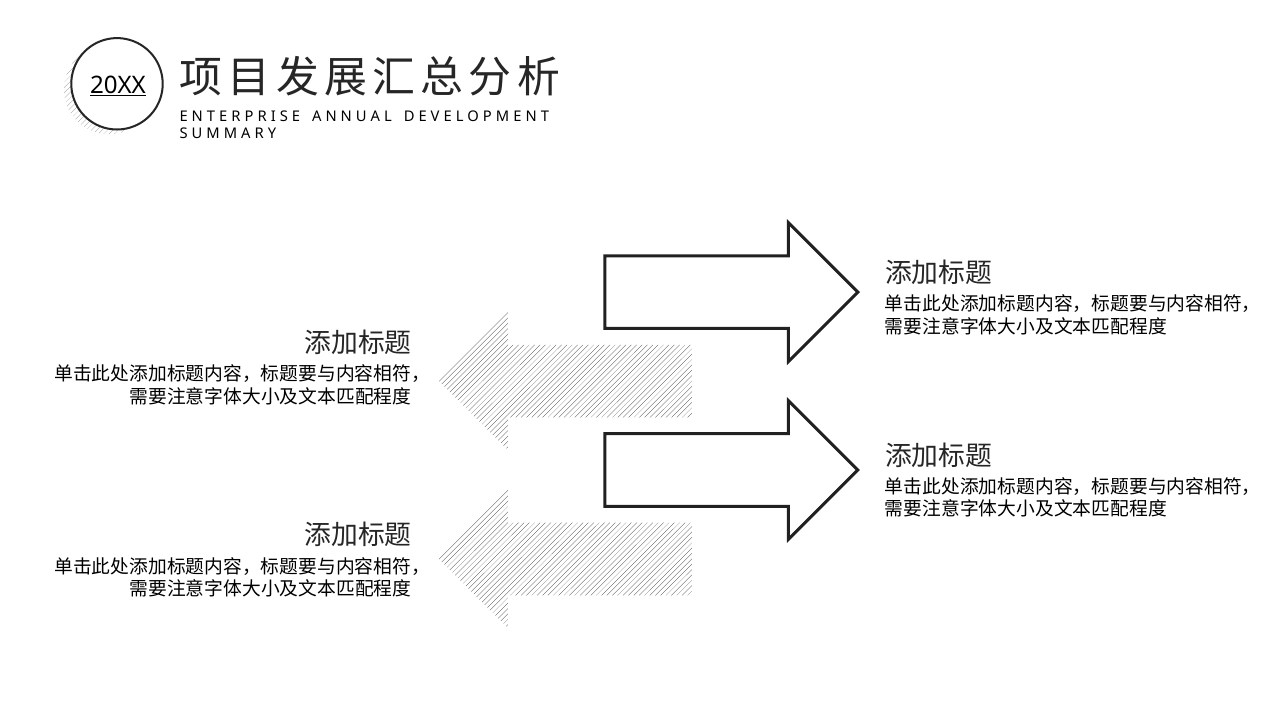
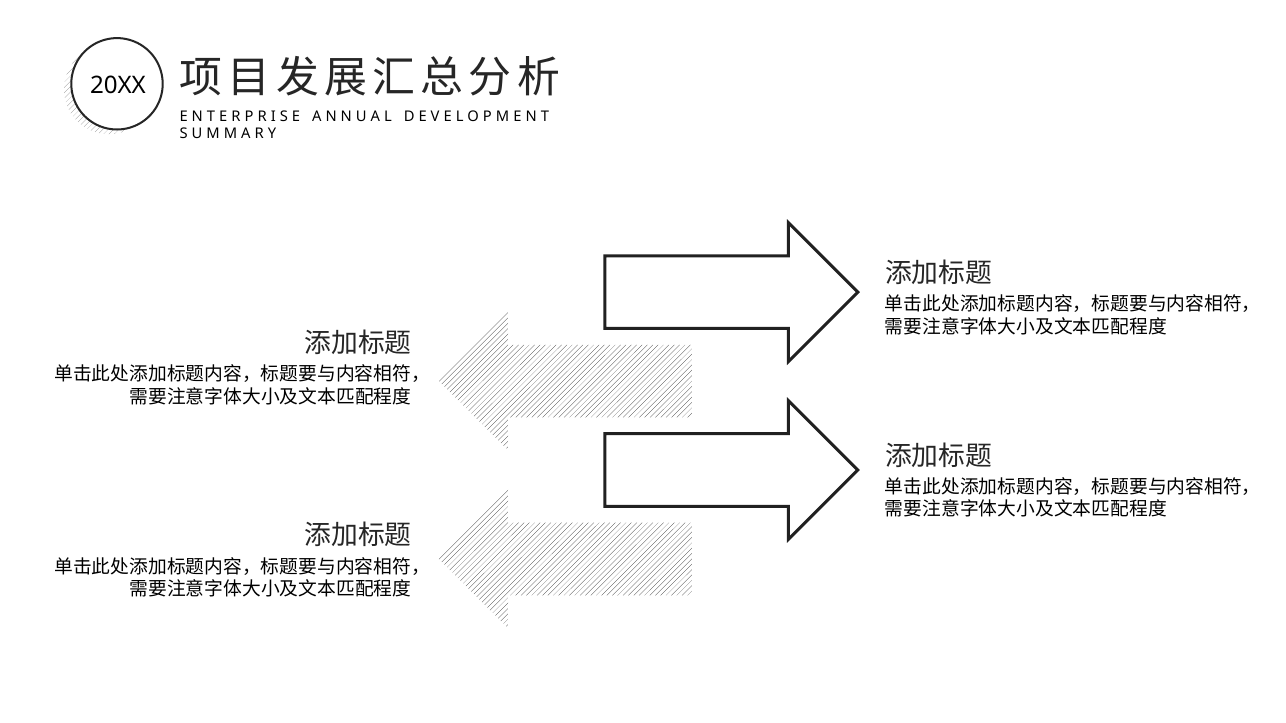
20XX underline: present -> none (118, 85)
